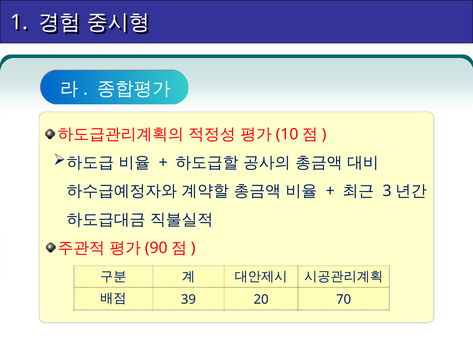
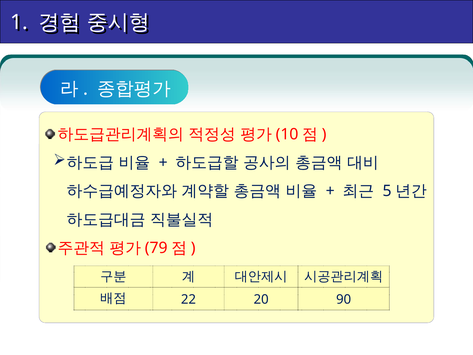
3: 3 -> 5 (387, 191)
90: 90 -> 79 (156, 248)
39: 39 -> 22 (188, 299)
70: 70 -> 90 (344, 299)
